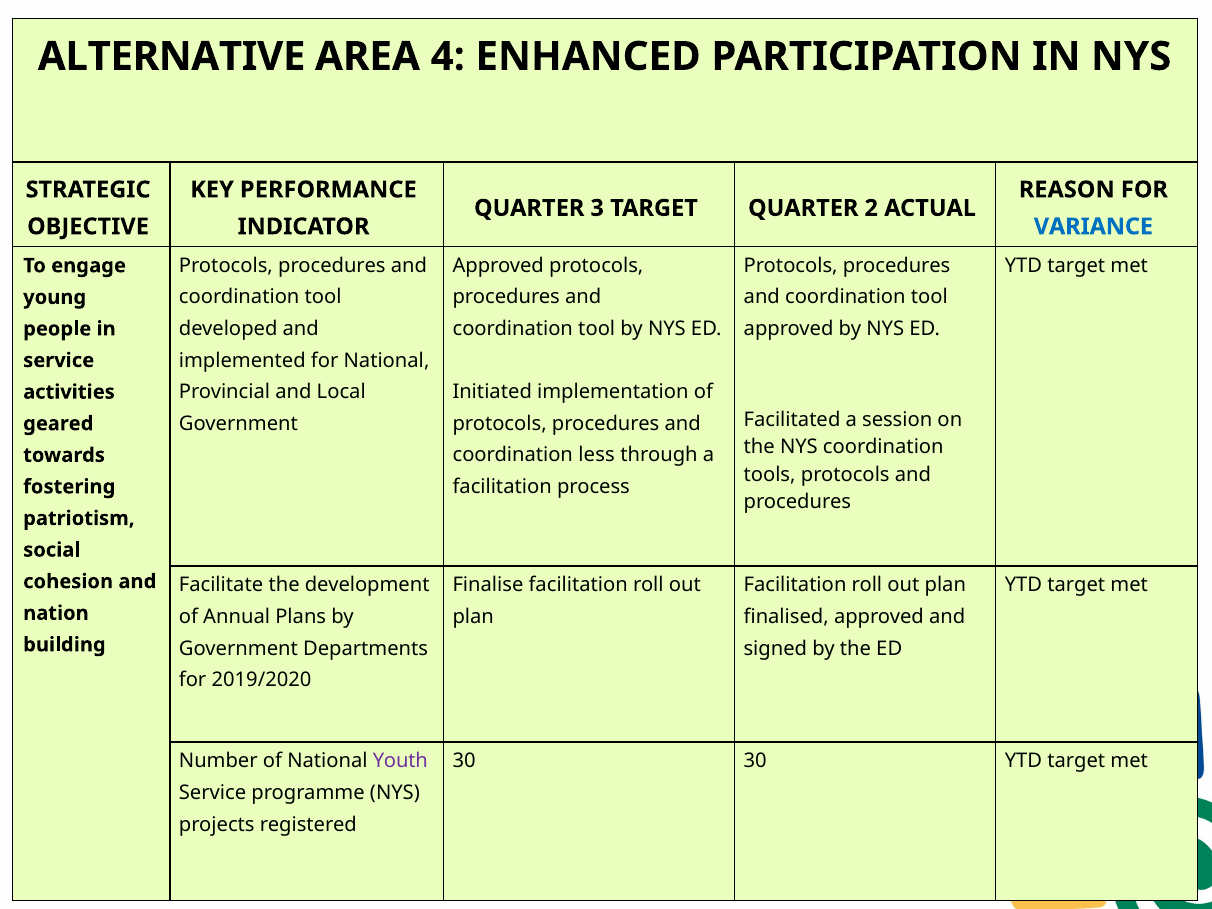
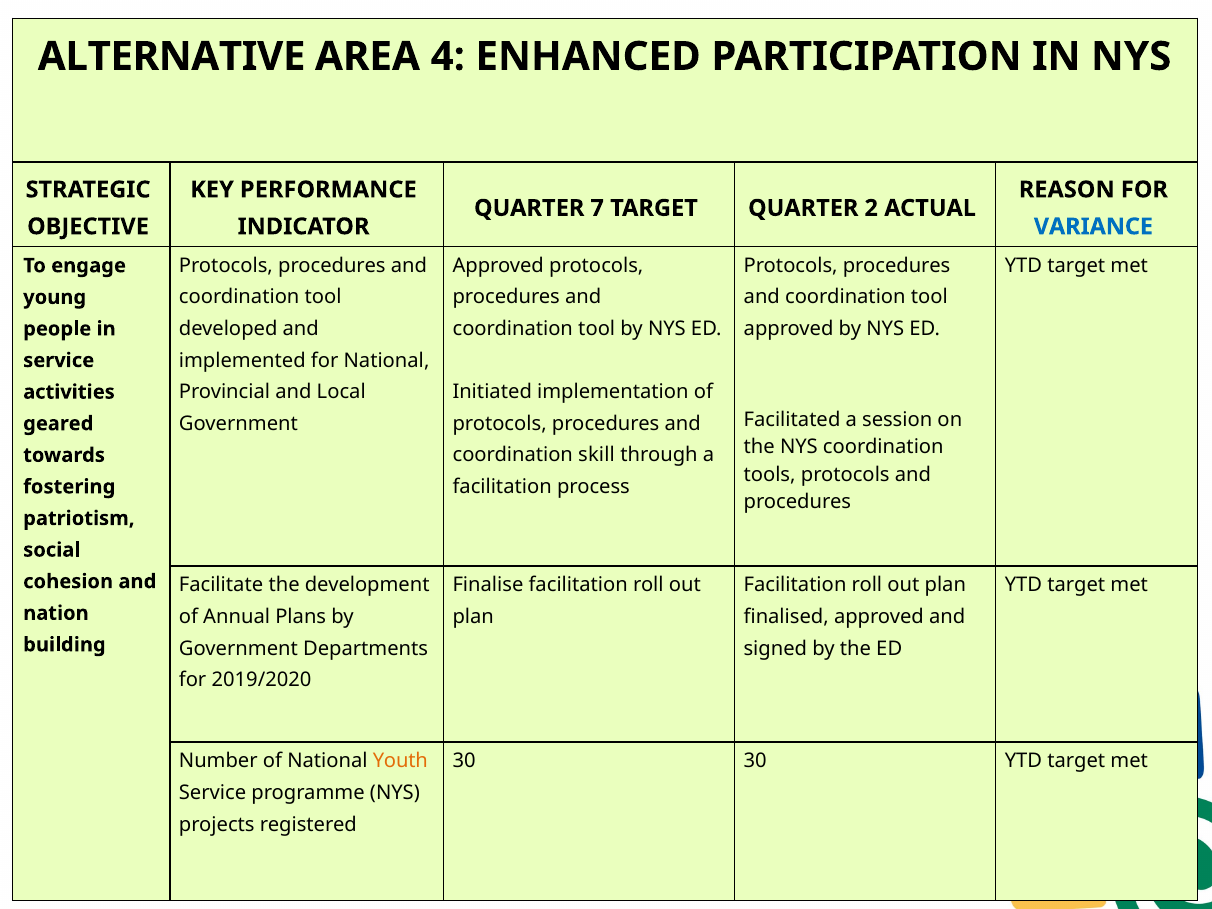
3: 3 -> 7 (597, 208)
less: less -> skill (597, 455)
Youth colour: purple -> orange (400, 761)
